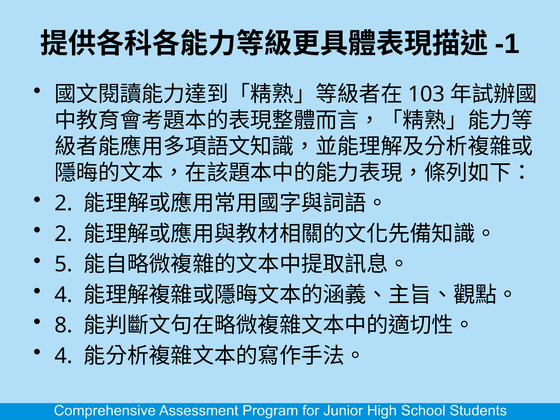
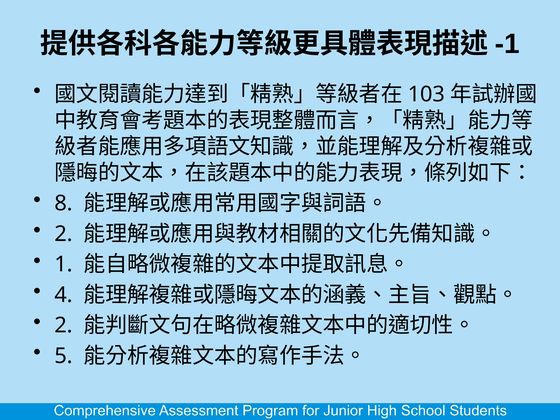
2: 2 -> 8 (64, 203)
5: 5 -> 1 (64, 264)
8: 8 -> 2 (64, 325)
4: 4 -> 5 (64, 356)
